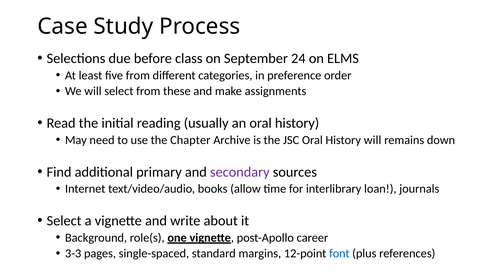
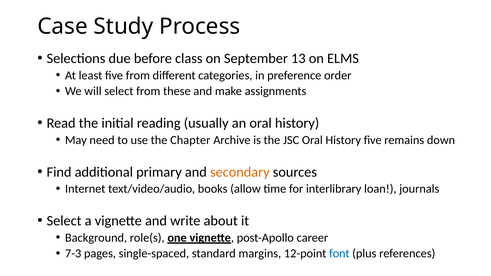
24: 24 -> 13 (298, 59)
History will: will -> five (373, 140)
secondary colour: purple -> orange (240, 172)
3-3: 3-3 -> 7-3 (73, 254)
